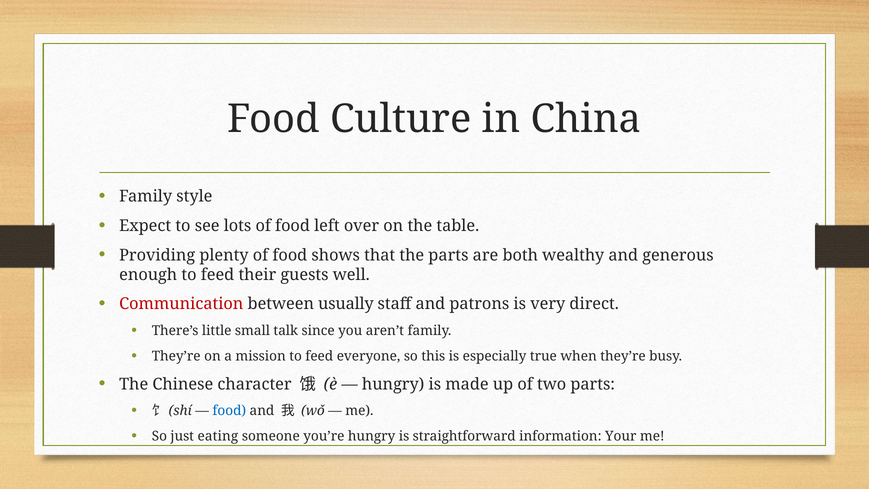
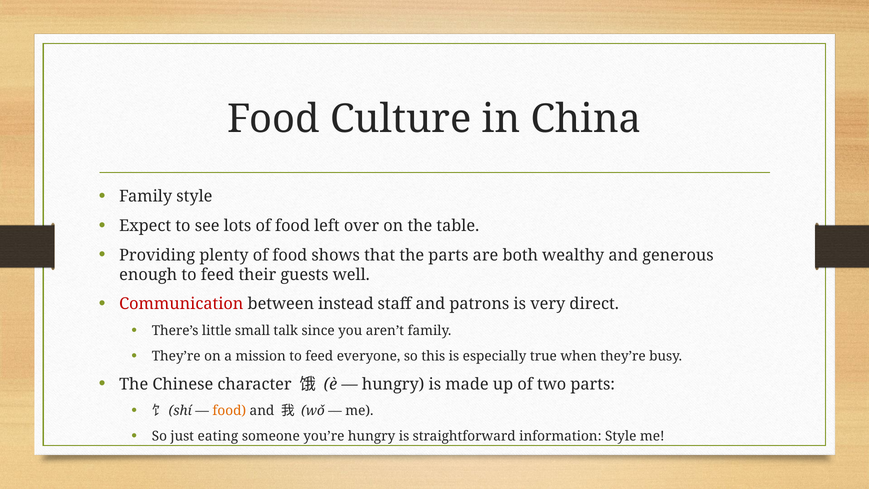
usually: usually -> instead (346, 304)
food colour: blue -> orange (229, 411)
information Your: Your -> Style (621, 436)
